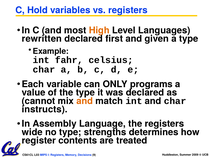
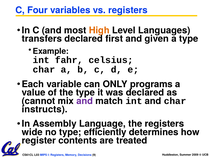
Hold: Hold -> Four (37, 10)
rewritten: rewritten -> transfers (42, 39)
and colour: orange -> purple (85, 101)
strengths: strengths -> efficiently (105, 132)
